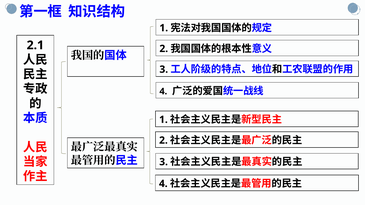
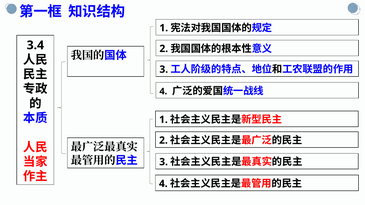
2.1: 2.1 -> 3.4 (35, 45)
